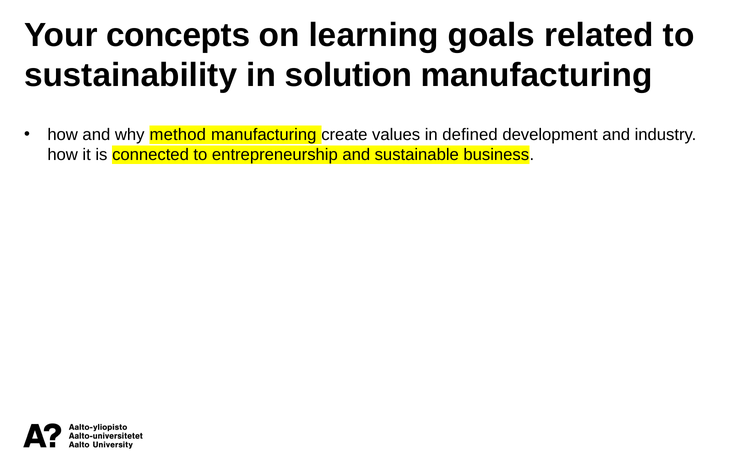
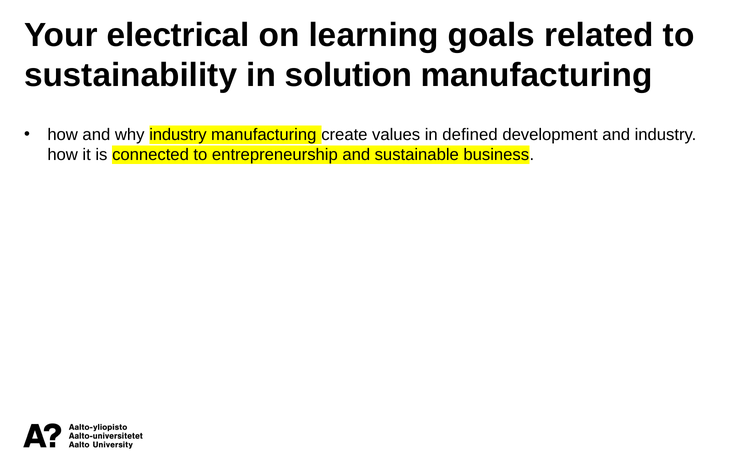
concepts: concepts -> electrical (178, 35)
why method: method -> industry (178, 135)
